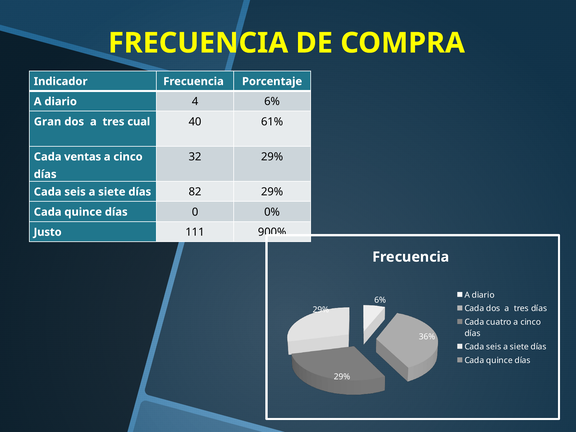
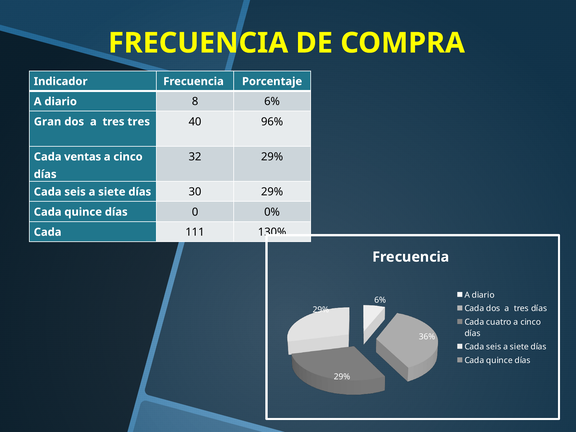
4: 4 -> 8 (195, 102)
tres cual: cual -> tres (139, 122)
61%: 61% -> 96% (272, 122)
82: 82 -> 30 (195, 192)
Justo: Justo -> Cada (48, 232)
900%: 900% -> 130% (272, 232)
